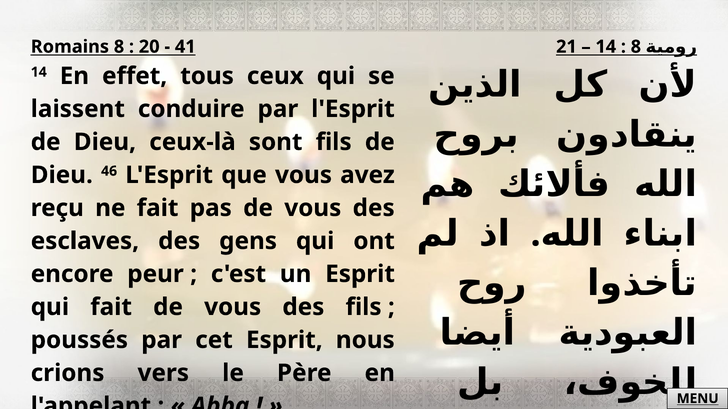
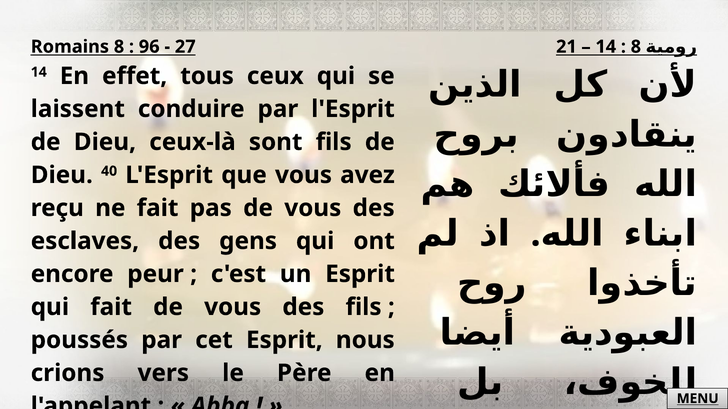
20: 20 -> 96 (149, 47)
41: 41 -> 27 (185, 47)
46: 46 -> 40 (109, 171)
